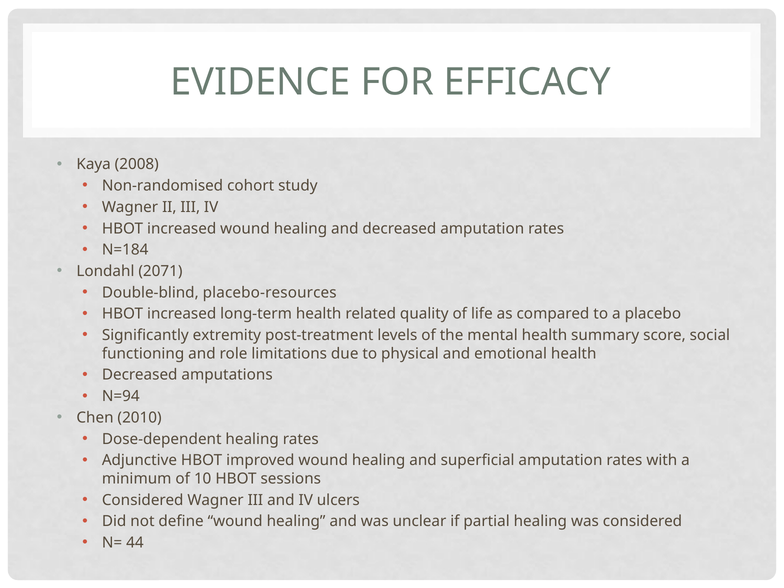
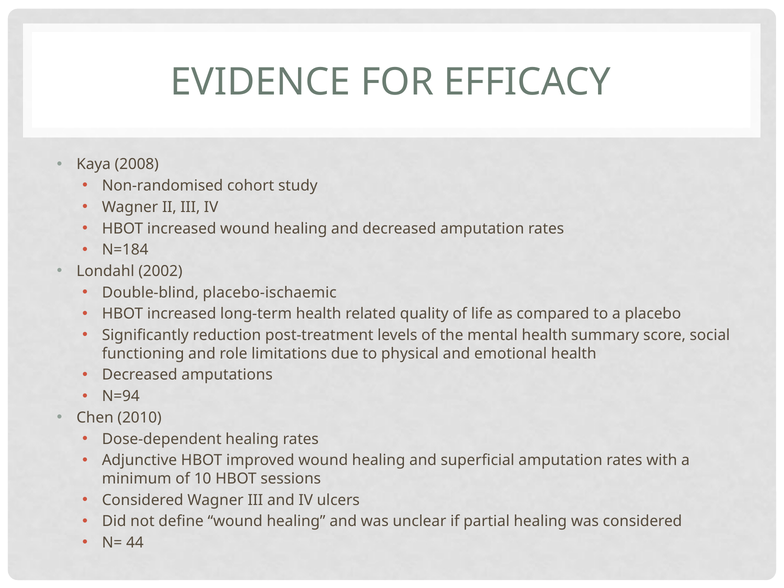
2071: 2071 -> 2002 (160, 271)
placebo-resources: placebo-resources -> placebo-ischaemic (270, 293)
extremity: extremity -> reduction (227, 335)
